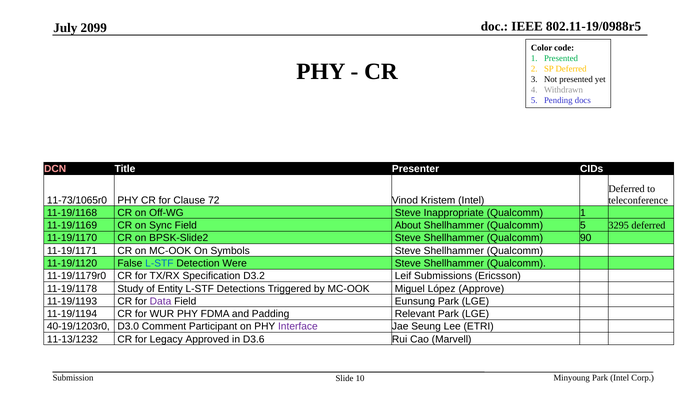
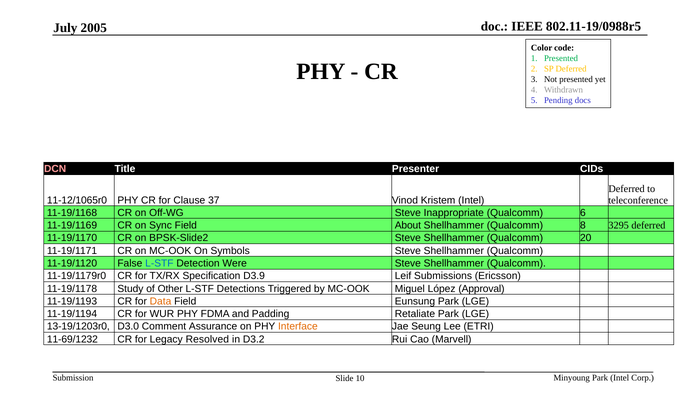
2099: 2099 -> 2005 (94, 28)
11-73/1065r0: 11-73/1065r0 -> 11-12/1065r0 (77, 200)
72: 72 -> 37 (214, 200)
Qualcomm 1: 1 -> 6 (583, 213)
Qualcomm 5: 5 -> 8 (583, 225)
90: 90 -> 20 (586, 238)
D3.2: D3.2 -> D3.9 (254, 276)
Entity: Entity -> Other (170, 288)
Approve: Approve -> Approval (481, 288)
Data colour: purple -> orange (161, 301)
Relevant: Relevant -> Retaliate (415, 314)
40-19/1203r0: 40-19/1203r0 -> 13-19/1203r0 (78, 326)
Participant: Participant -> Assurance (213, 326)
Interface colour: purple -> orange (298, 326)
11-13/1232: 11-13/1232 -> 11-69/1232 (72, 339)
Approved: Approved -> Resolved (207, 339)
D3.6: D3.6 -> D3.2 (254, 339)
